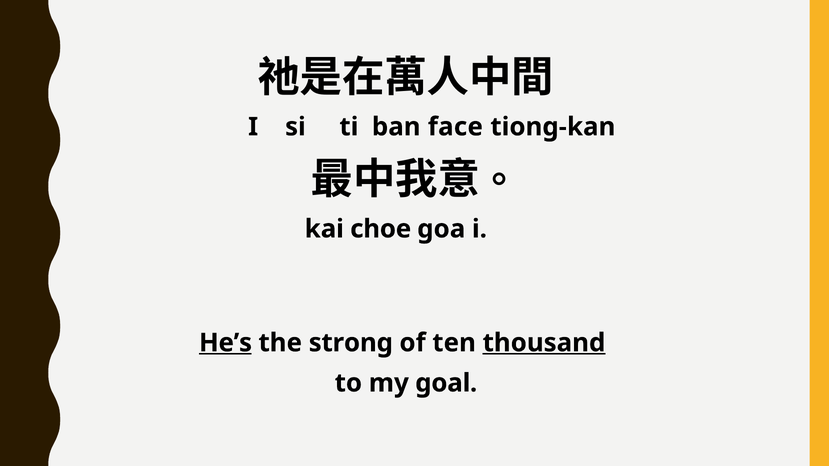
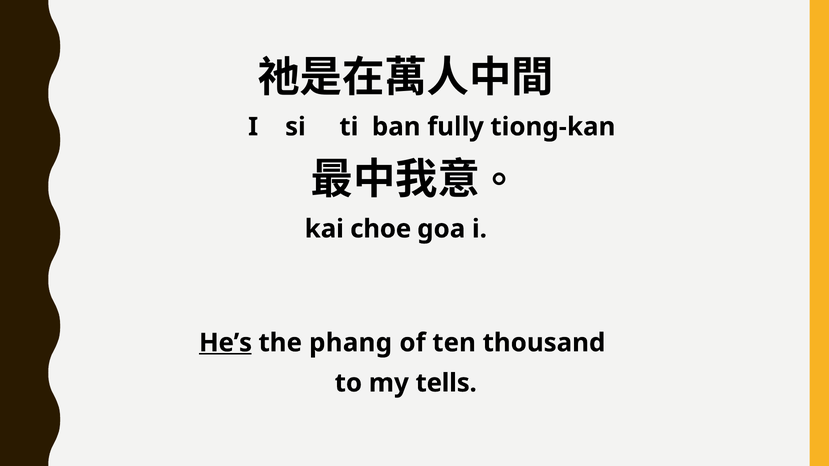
face: face -> fully (456, 127)
strong: strong -> phang (351, 343)
thousand underline: present -> none (544, 343)
goal: goal -> tells (446, 383)
